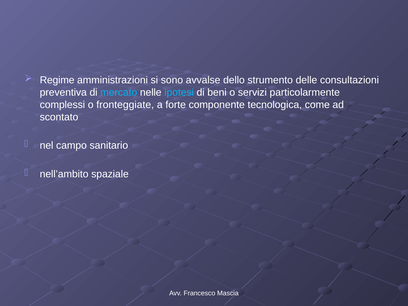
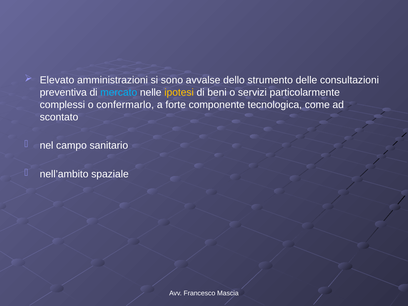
Regime: Regime -> Elevato (57, 80)
ipotesi colour: light blue -> yellow (179, 93)
fronteggiate: fronteggiate -> confermarlo (125, 105)
